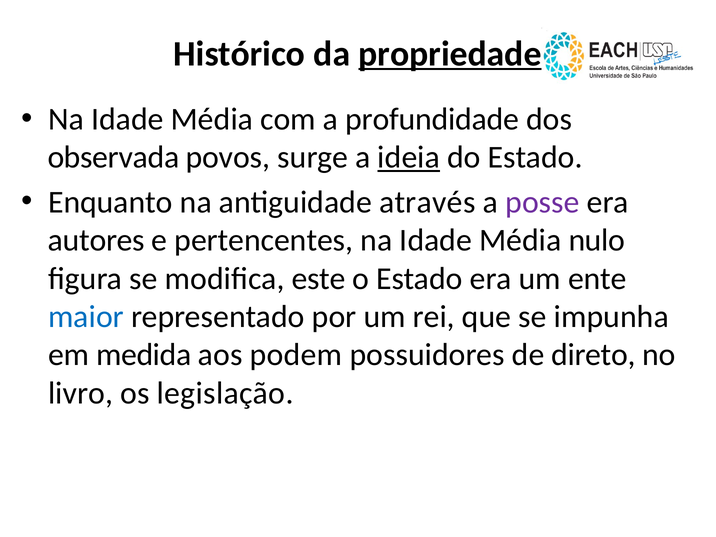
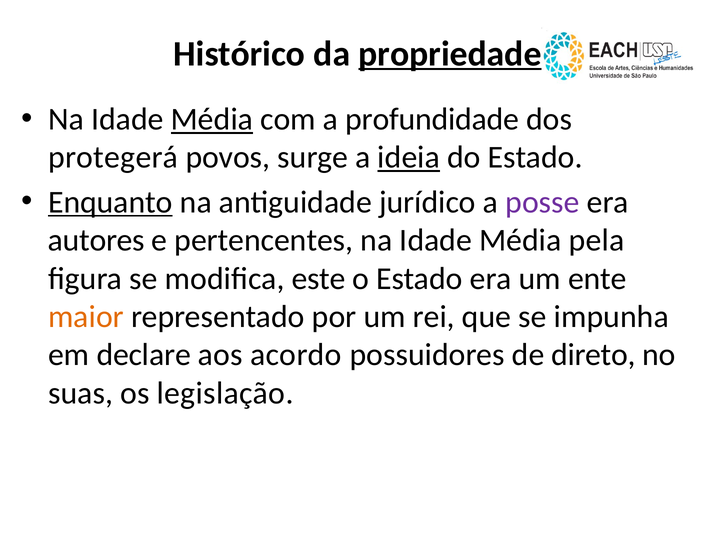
Média underline: none -> present (212, 119)
observada: observada -> protegerá (113, 157)
Enquanto underline: none -> present (110, 202)
através: através -> jurídico (427, 202)
nulo: nulo -> pela (597, 240)
maior colour: blue -> orange (86, 317)
medida: medida -> declare (144, 355)
podem: podem -> acordo (296, 355)
livro: livro -> suas (81, 393)
